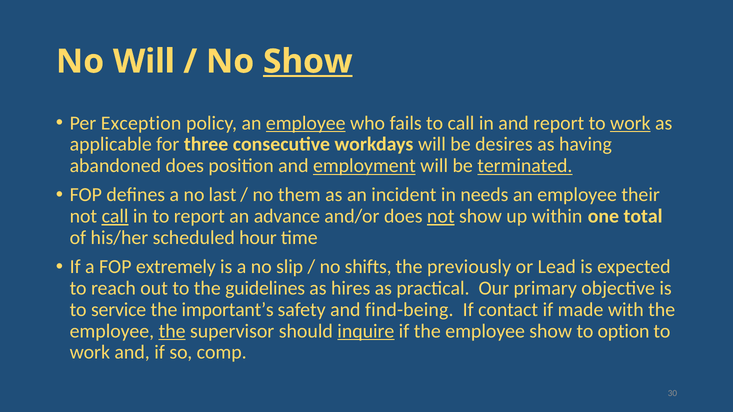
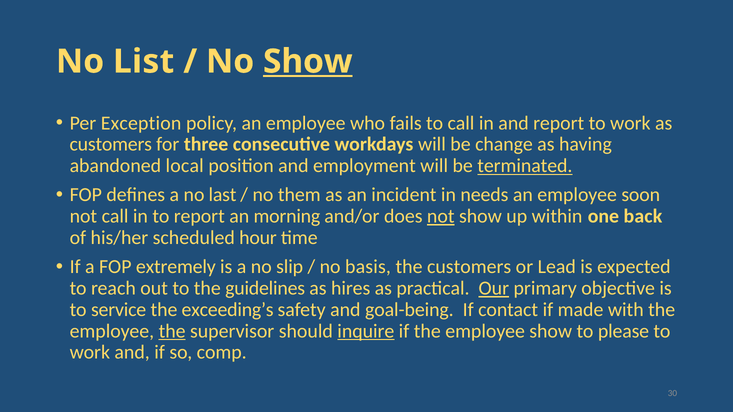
No Will: Will -> List (144, 62)
employee underline: present -> none (306, 123)
work underline: present -> none (630, 123)
applicable: applicable -> customers (111, 145)
desires: desires -> change (504, 145)
abandoned does: does -> local (185, 166)
employment underline: present -> none (364, 166)
their: their -> soon (641, 195)
call underline: present -> none (115, 216)
advance: advance -> morning (287, 216)
total: total -> back (643, 216)
shifts: shifts -> basis (368, 267)
the previously: previously -> customers (469, 267)
Our underline: none -> present (494, 288)
important’s: important’s -> exceeding’s (228, 310)
find-being: find-being -> goal-being (409, 310)
option: option -> please (624, 331)
